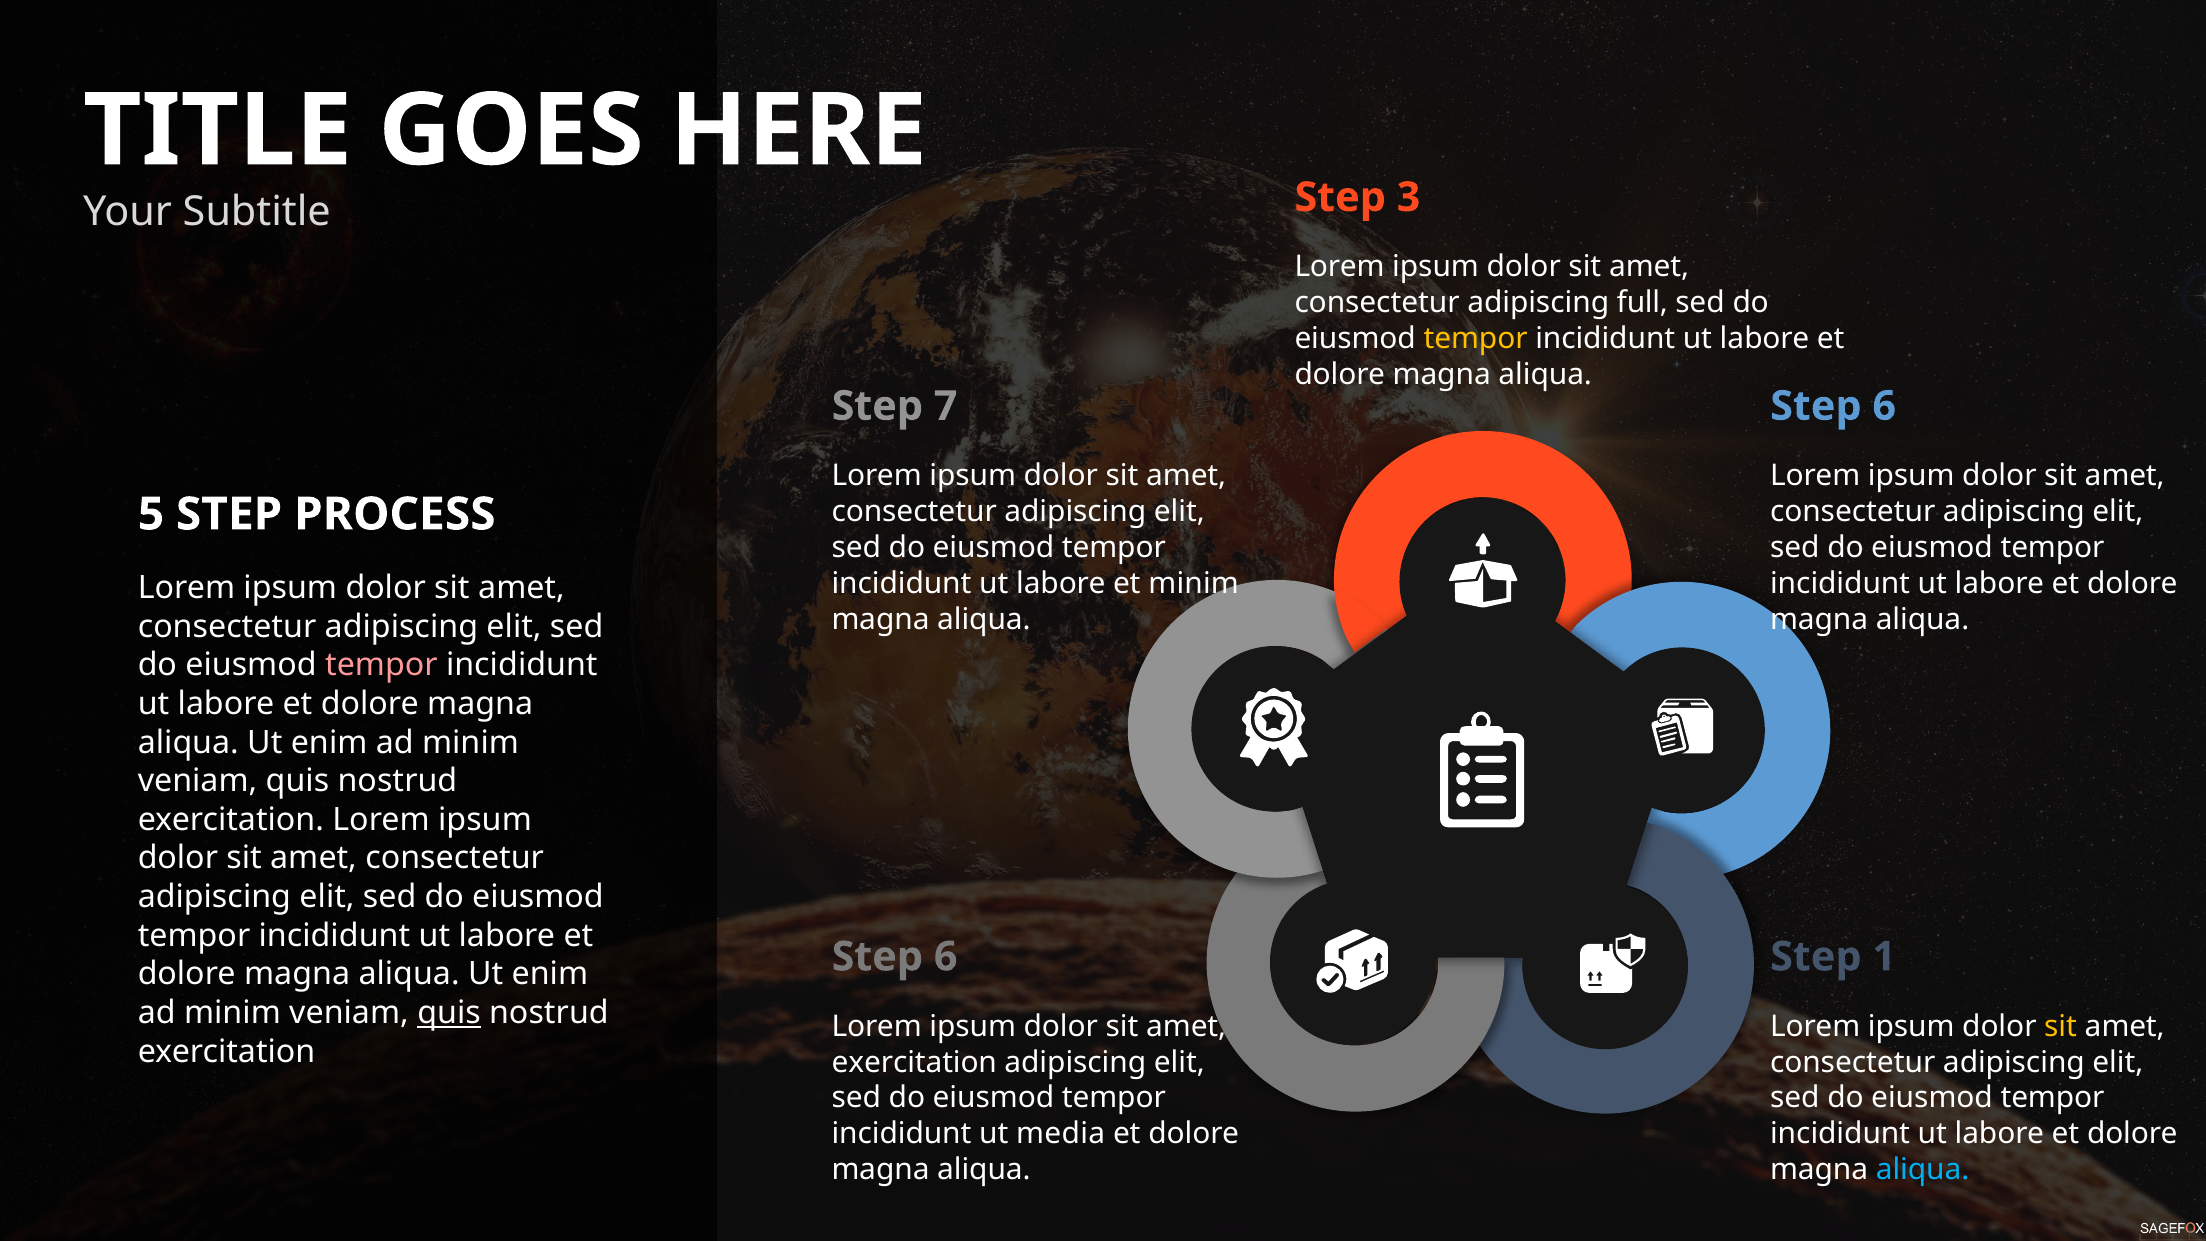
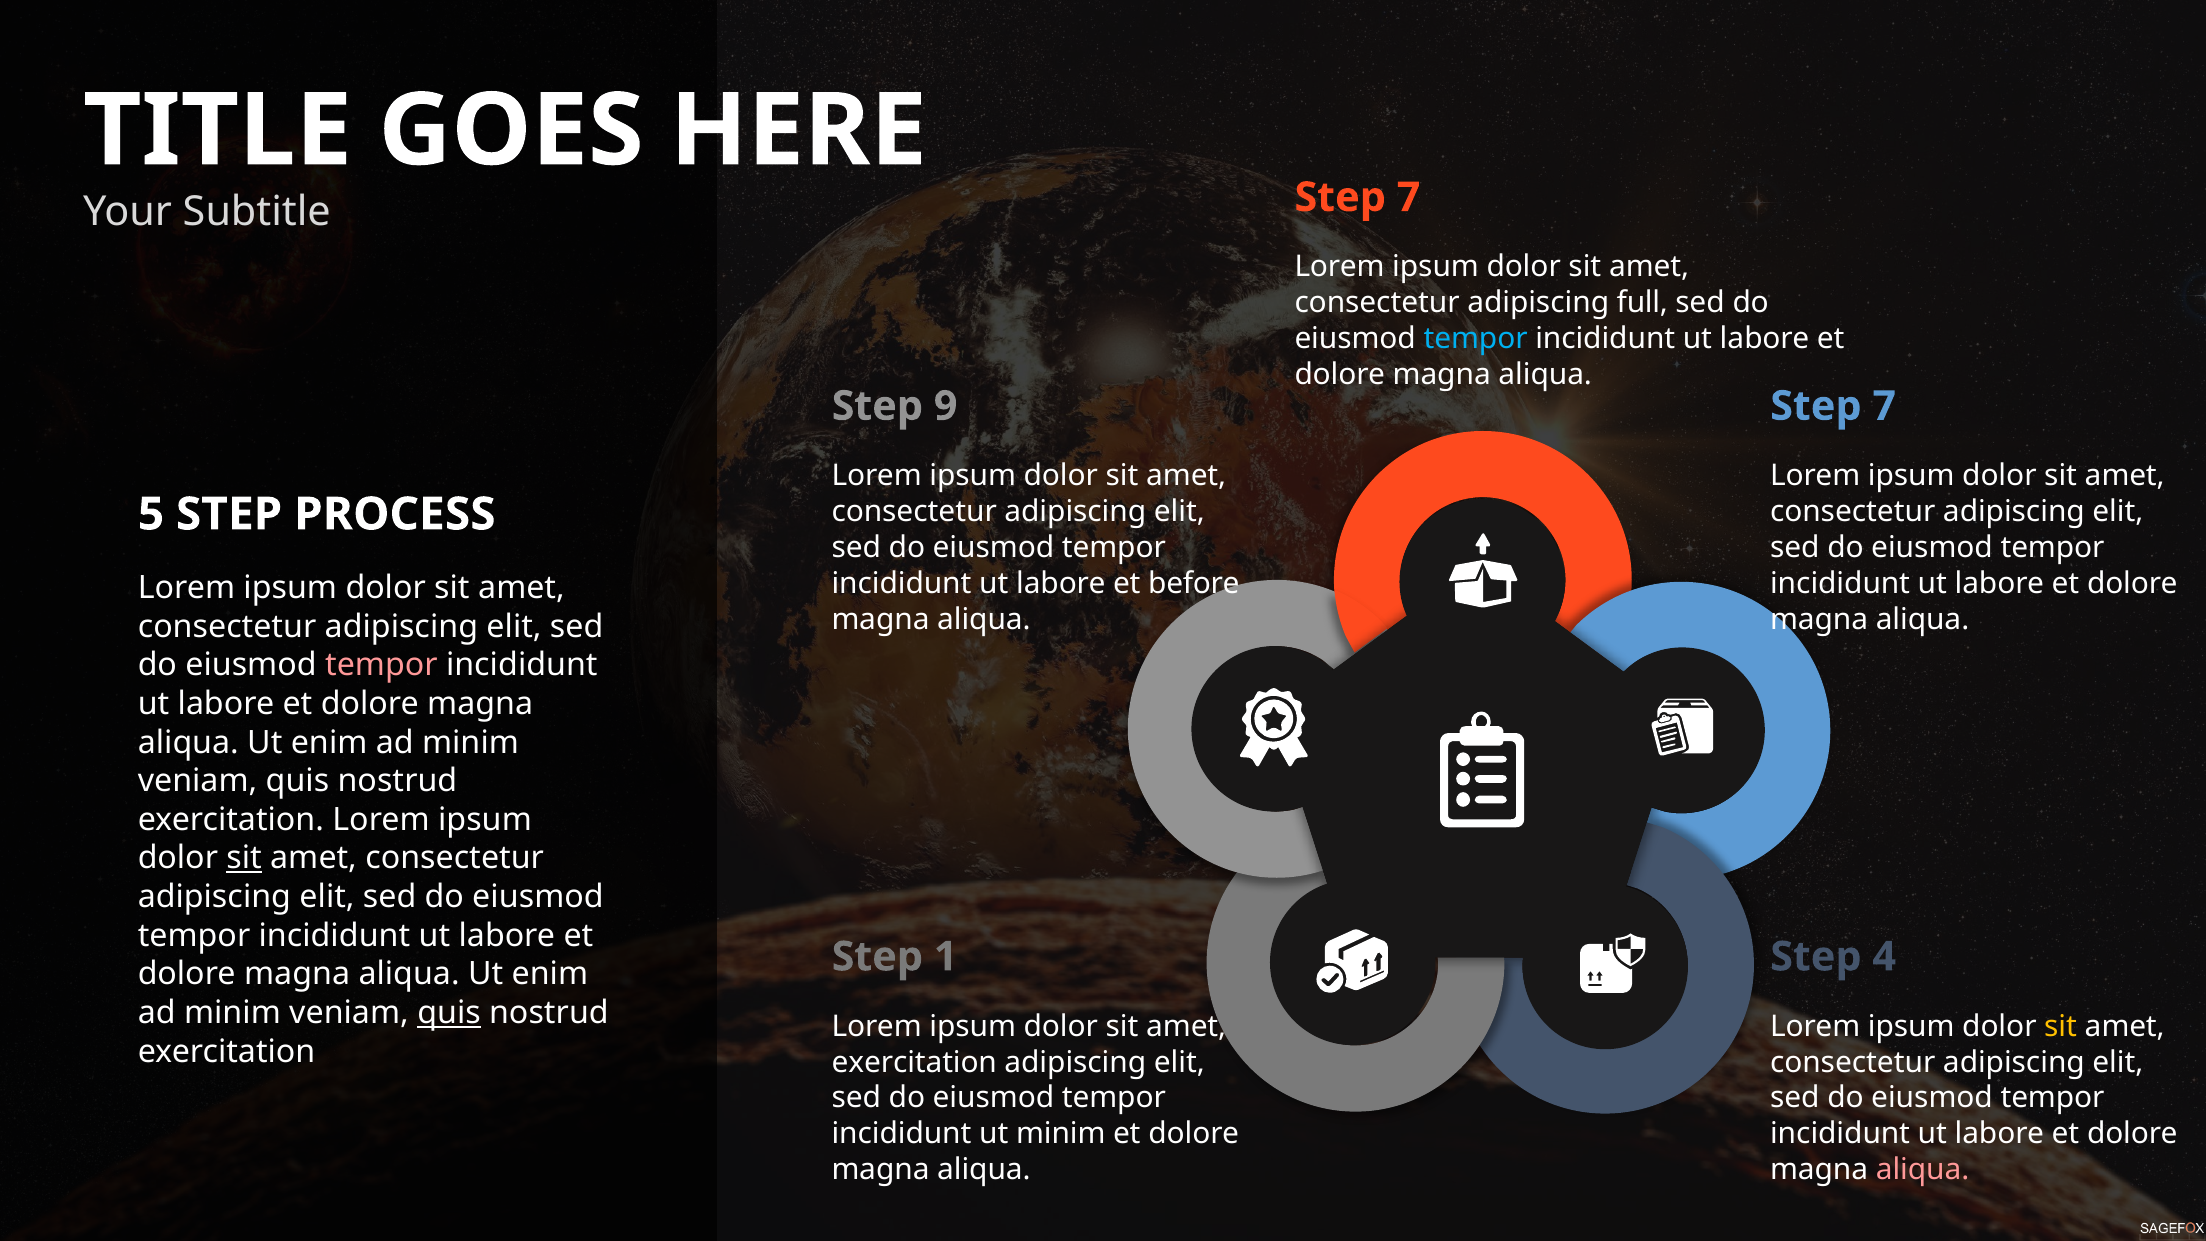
3: 3 -> 7 (1409, 197)
tempor colour: yellow -> light blue (1476, 339)
7: 7 -> 9 (946, 406)
6: 6 -> 7 (1884, 406)
et minim: minim -> before (1194, 583)
sit underline: none -> present (244, 858)
6: 6 -> 1 (946, 957)
1: 1 -> 4 (1884, 957)
ut media: media -> minim (1061, 1134)
aliqua colour: light blue -> pink (1923, 1170)
